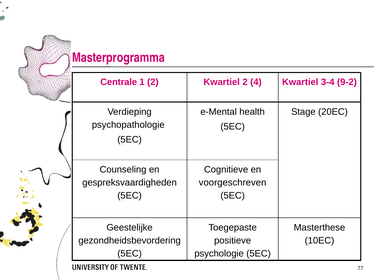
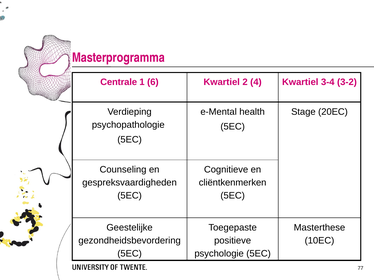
1 2: 2 -> 6 (153, 82)
9-2: 9-2 -> 3-2 (347, 82)
voorgeschreven: voorgeschreven -> cliëntkenmerken (233, 183)
